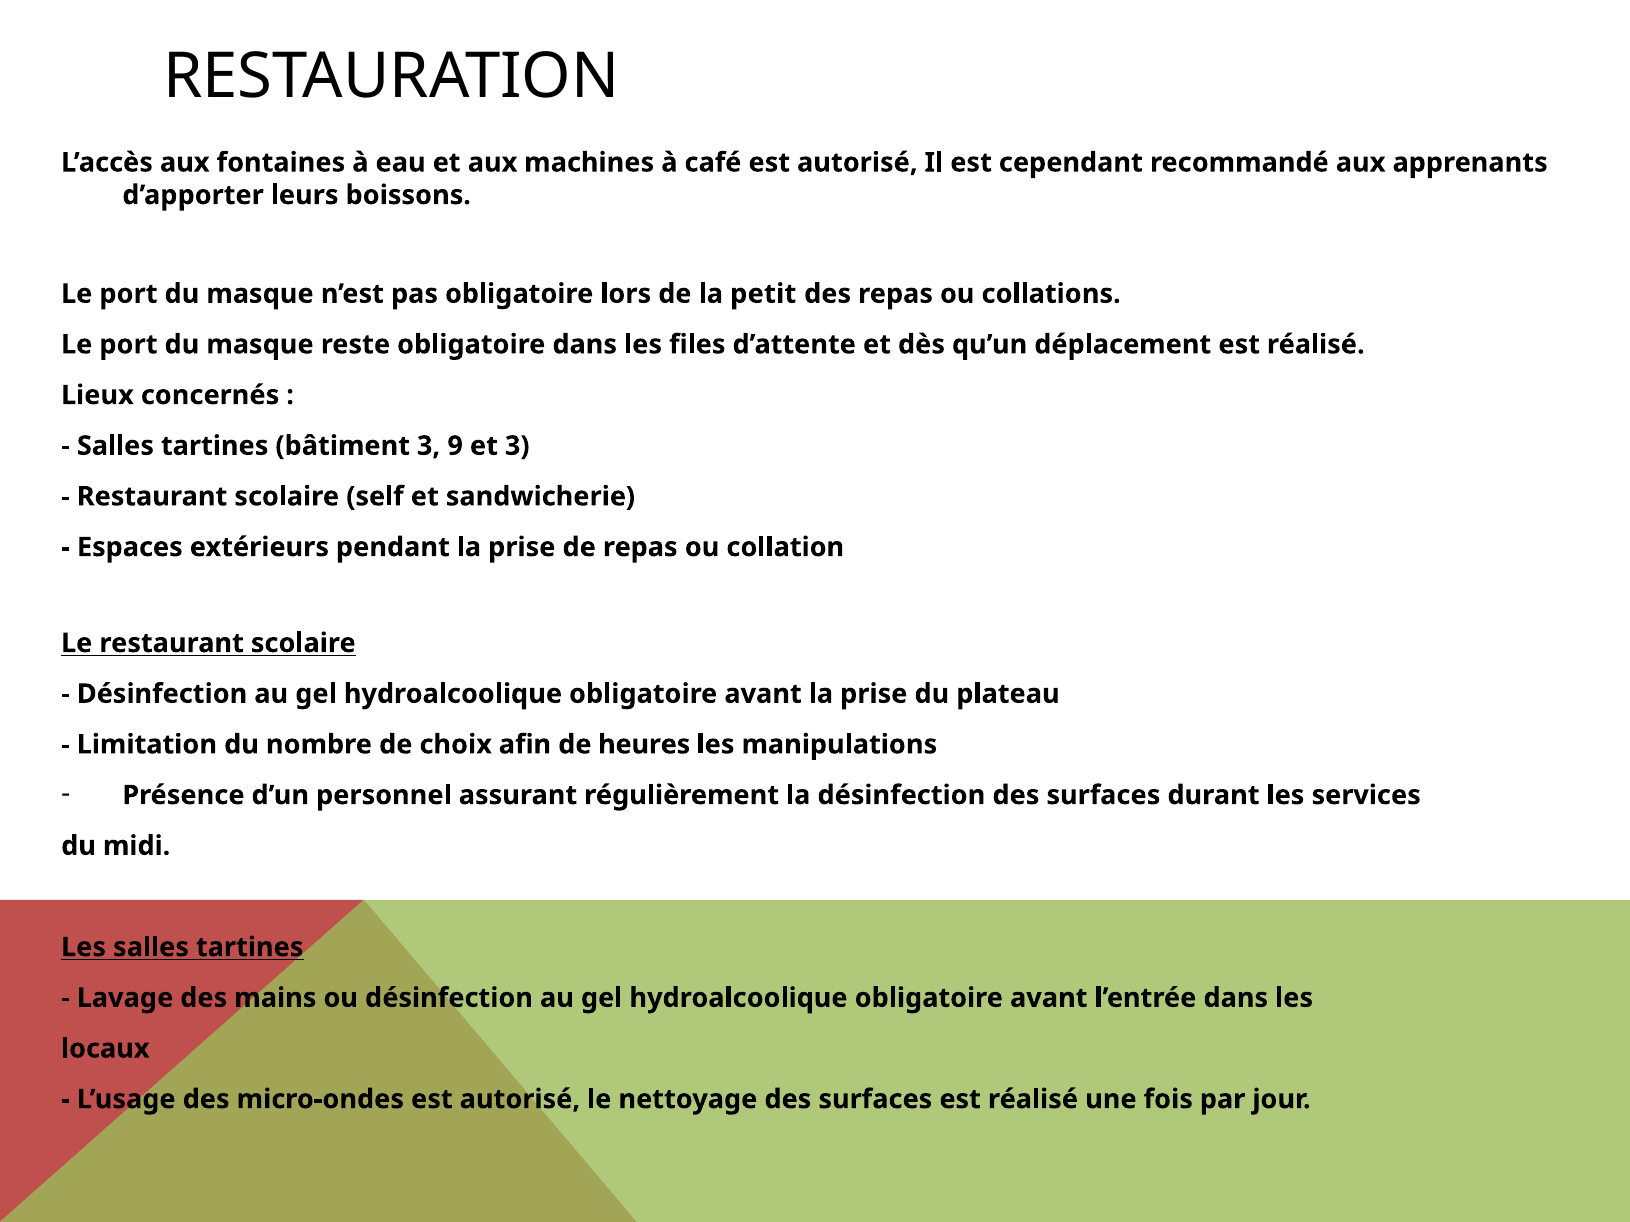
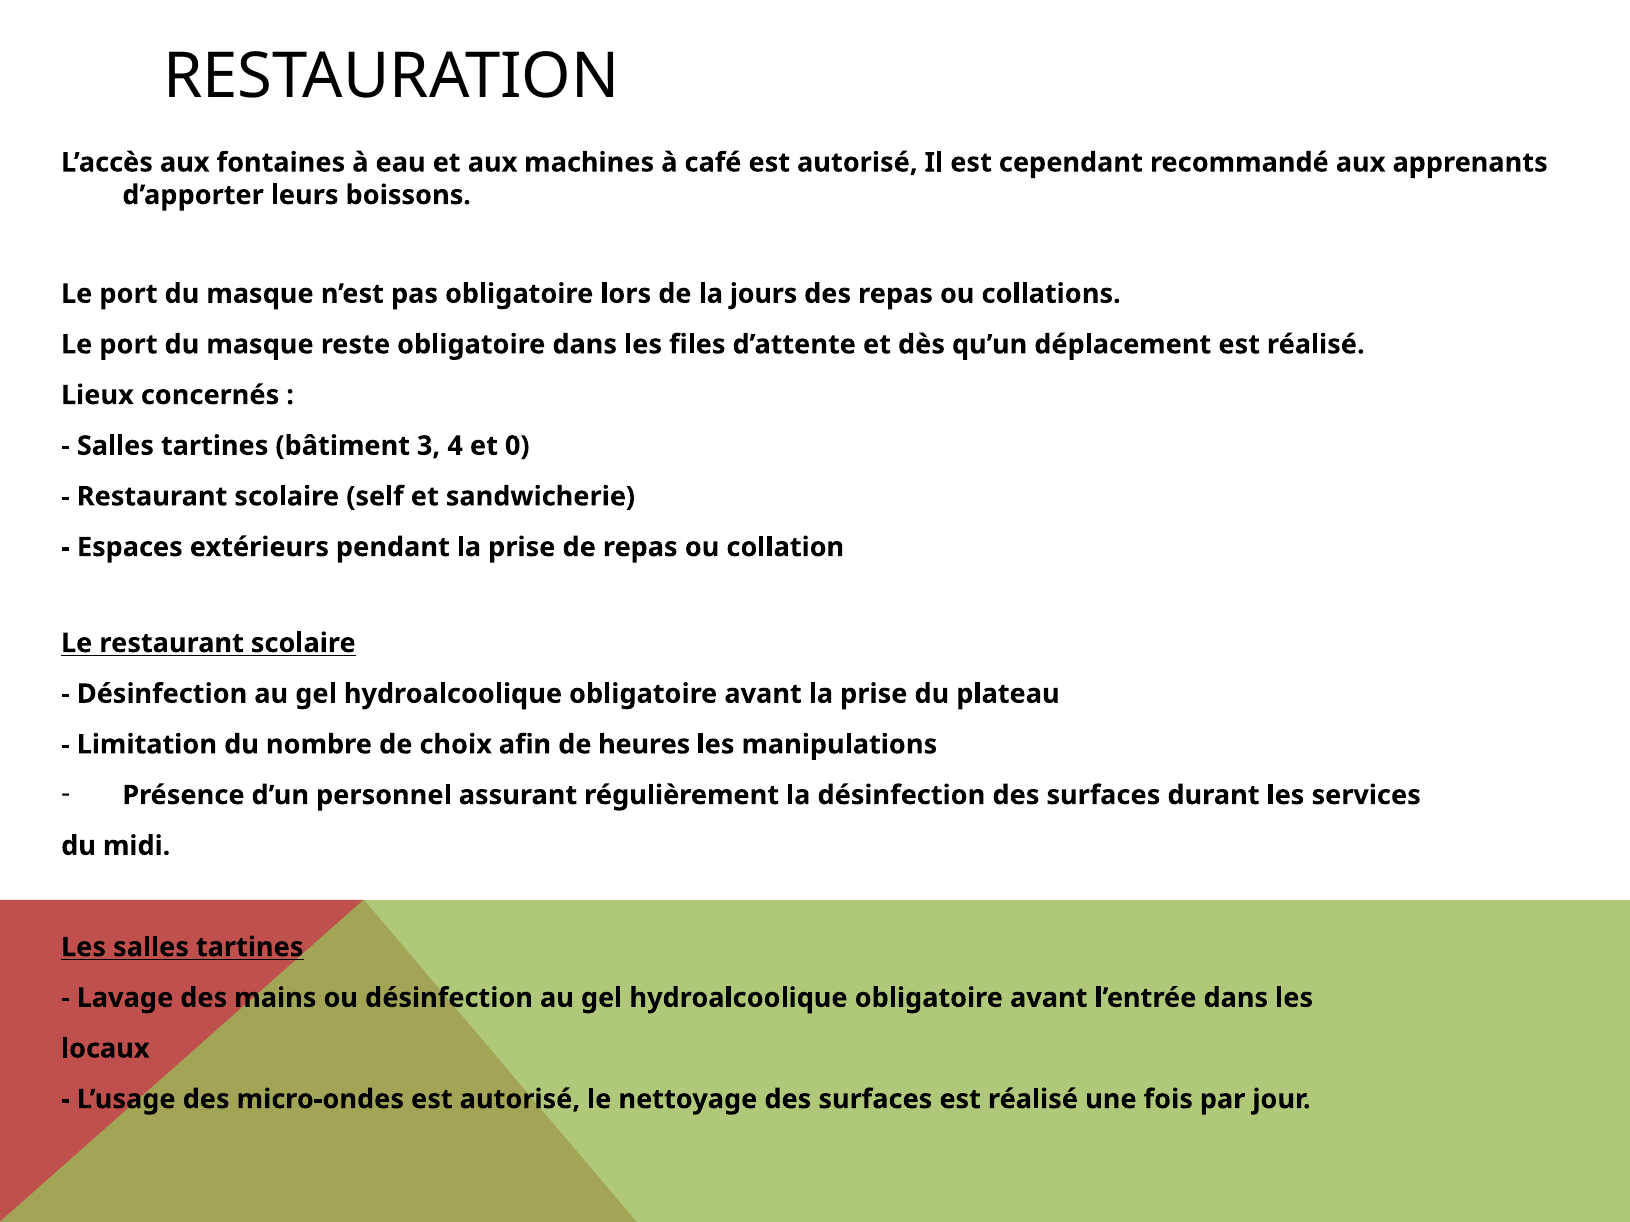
petit: petit -> jours (764, 294)
9: 9 -> 4 (455, 446)
et 3: 3 -> 0 (517, 446)
